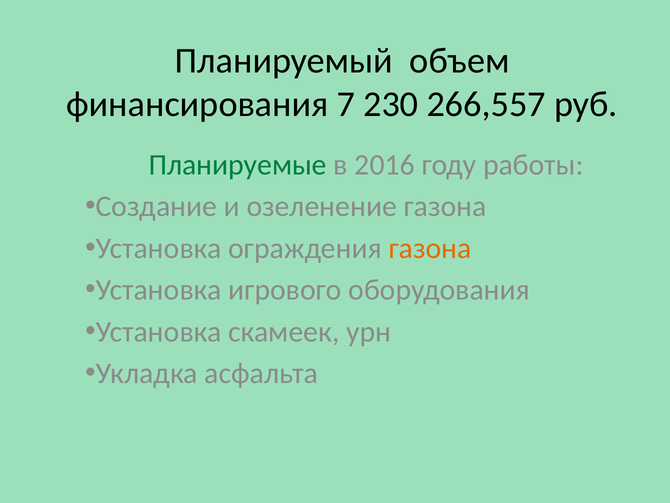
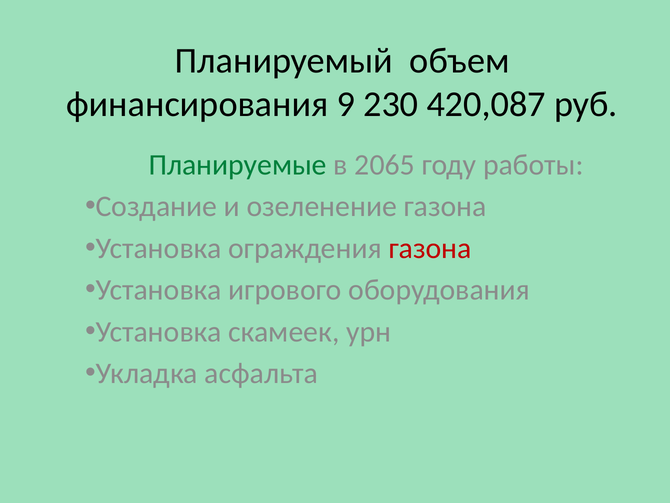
7: 7 -> 9 (346, 104)
266,557: 266,557 -> 420,087 (486, 104)
2016: 2016 -> 2065 (385, 165)
газона colour: orange -> red (430, 248)
